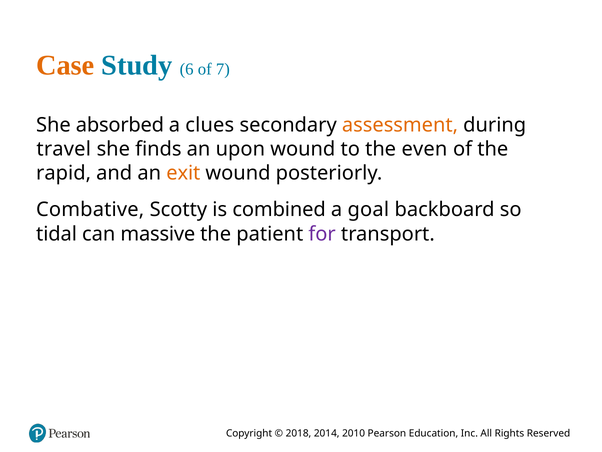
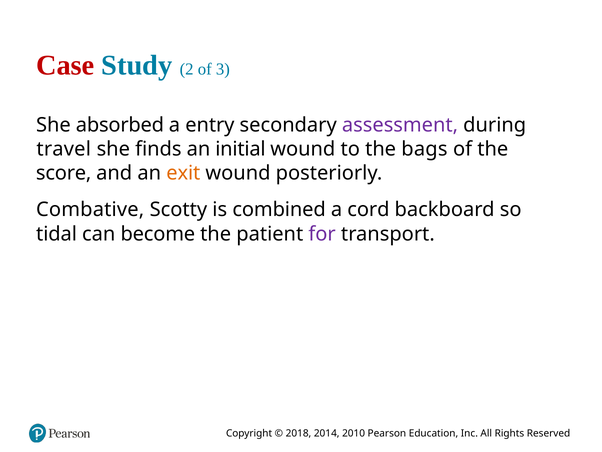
Case colour: orange -> red (65, 65)
6: 6 -> 2 (187, 69)
7: 7 -> 3 (223, 69)
clues: clues -> entry (210, 125)
assessment colour: orange -> purple (400, 125)
upon: upon -> initial (240, 149)
even: even -> bags (424, 149)
rapid: rapid -> score (64, 173)
goal: goal -> cord (368, 210)
massive: massive -> become (158, 234)
